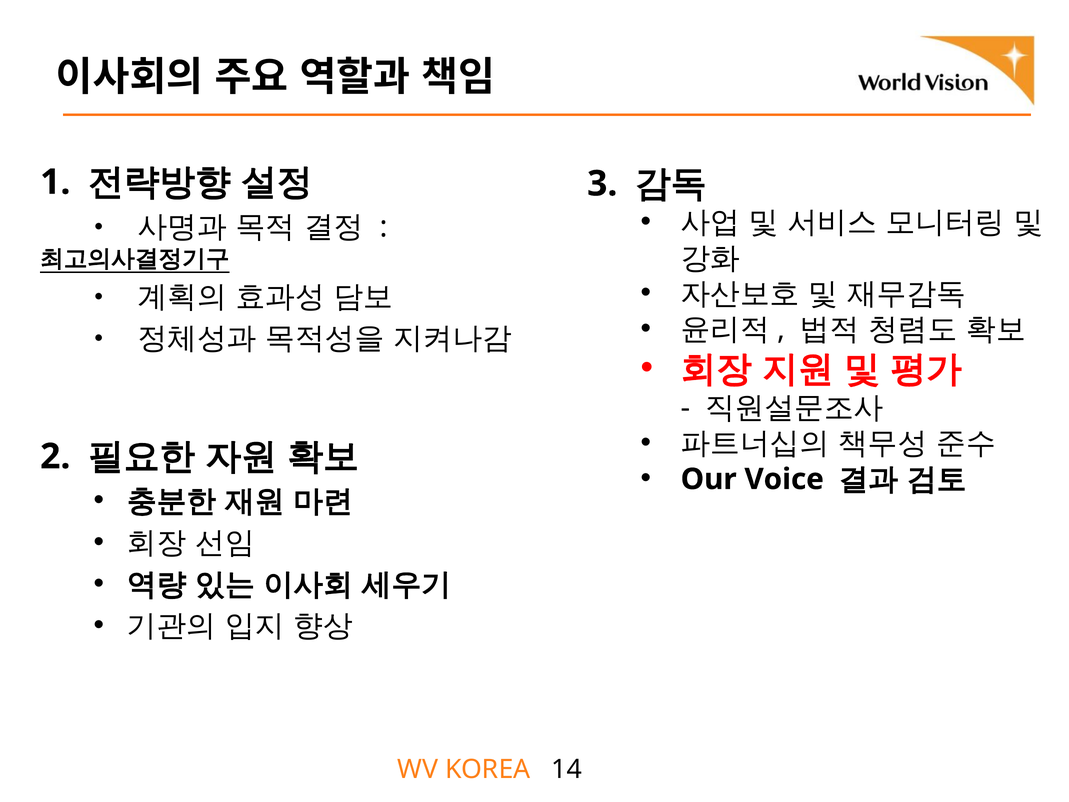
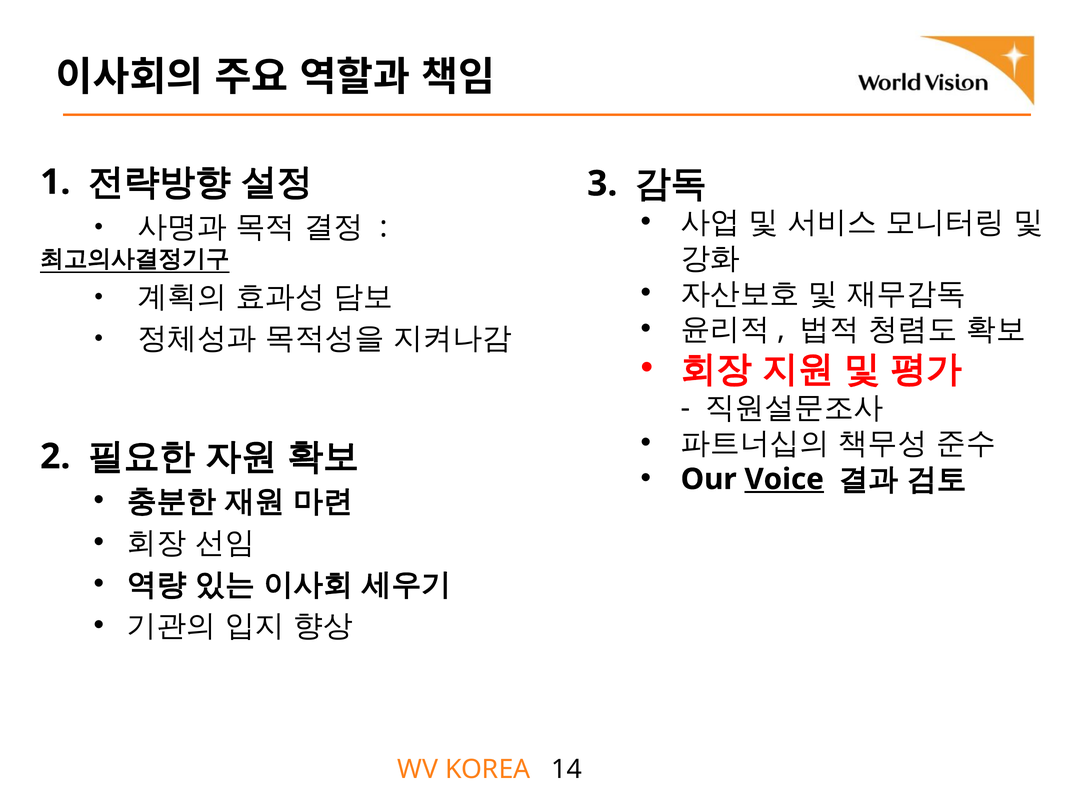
Voice underline: none -> present (784, 479)
